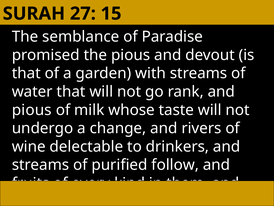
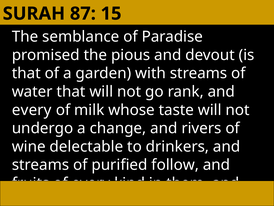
27: 27 -> 87 (83, 14)
pious: pious -> every (32, 110)
